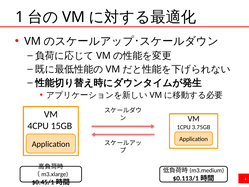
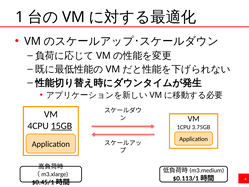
15GB underline: none -> present (61, 126)
